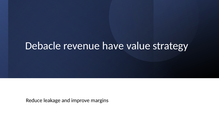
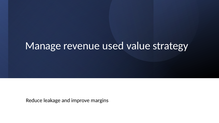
Debacle: Debacle -> Manage (43, 46)
have: have -> used (113, 46)
